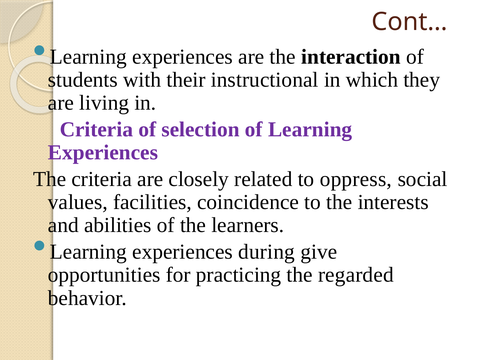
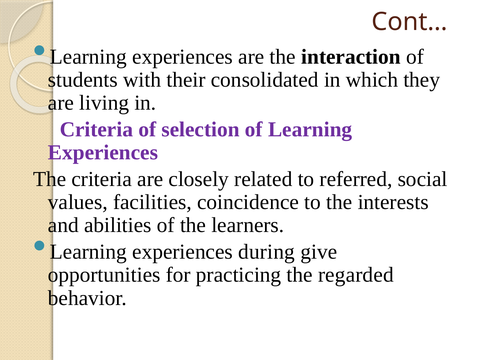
instructional: instructional -> consolidated (265, 80)
oppress: oppress -> referred (356, 179)
